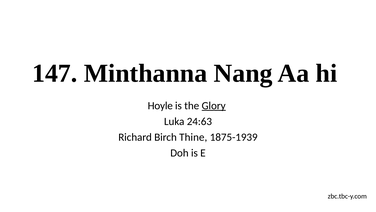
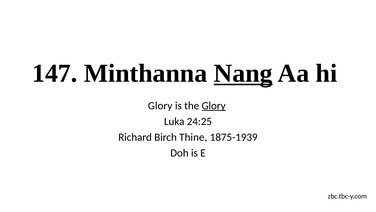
Nang underline: none -> present (243, 73)
Hoyle: Hoyle -> Glory (160, 105)
24:63: 24:63 -> 24:25 (199, 121)
